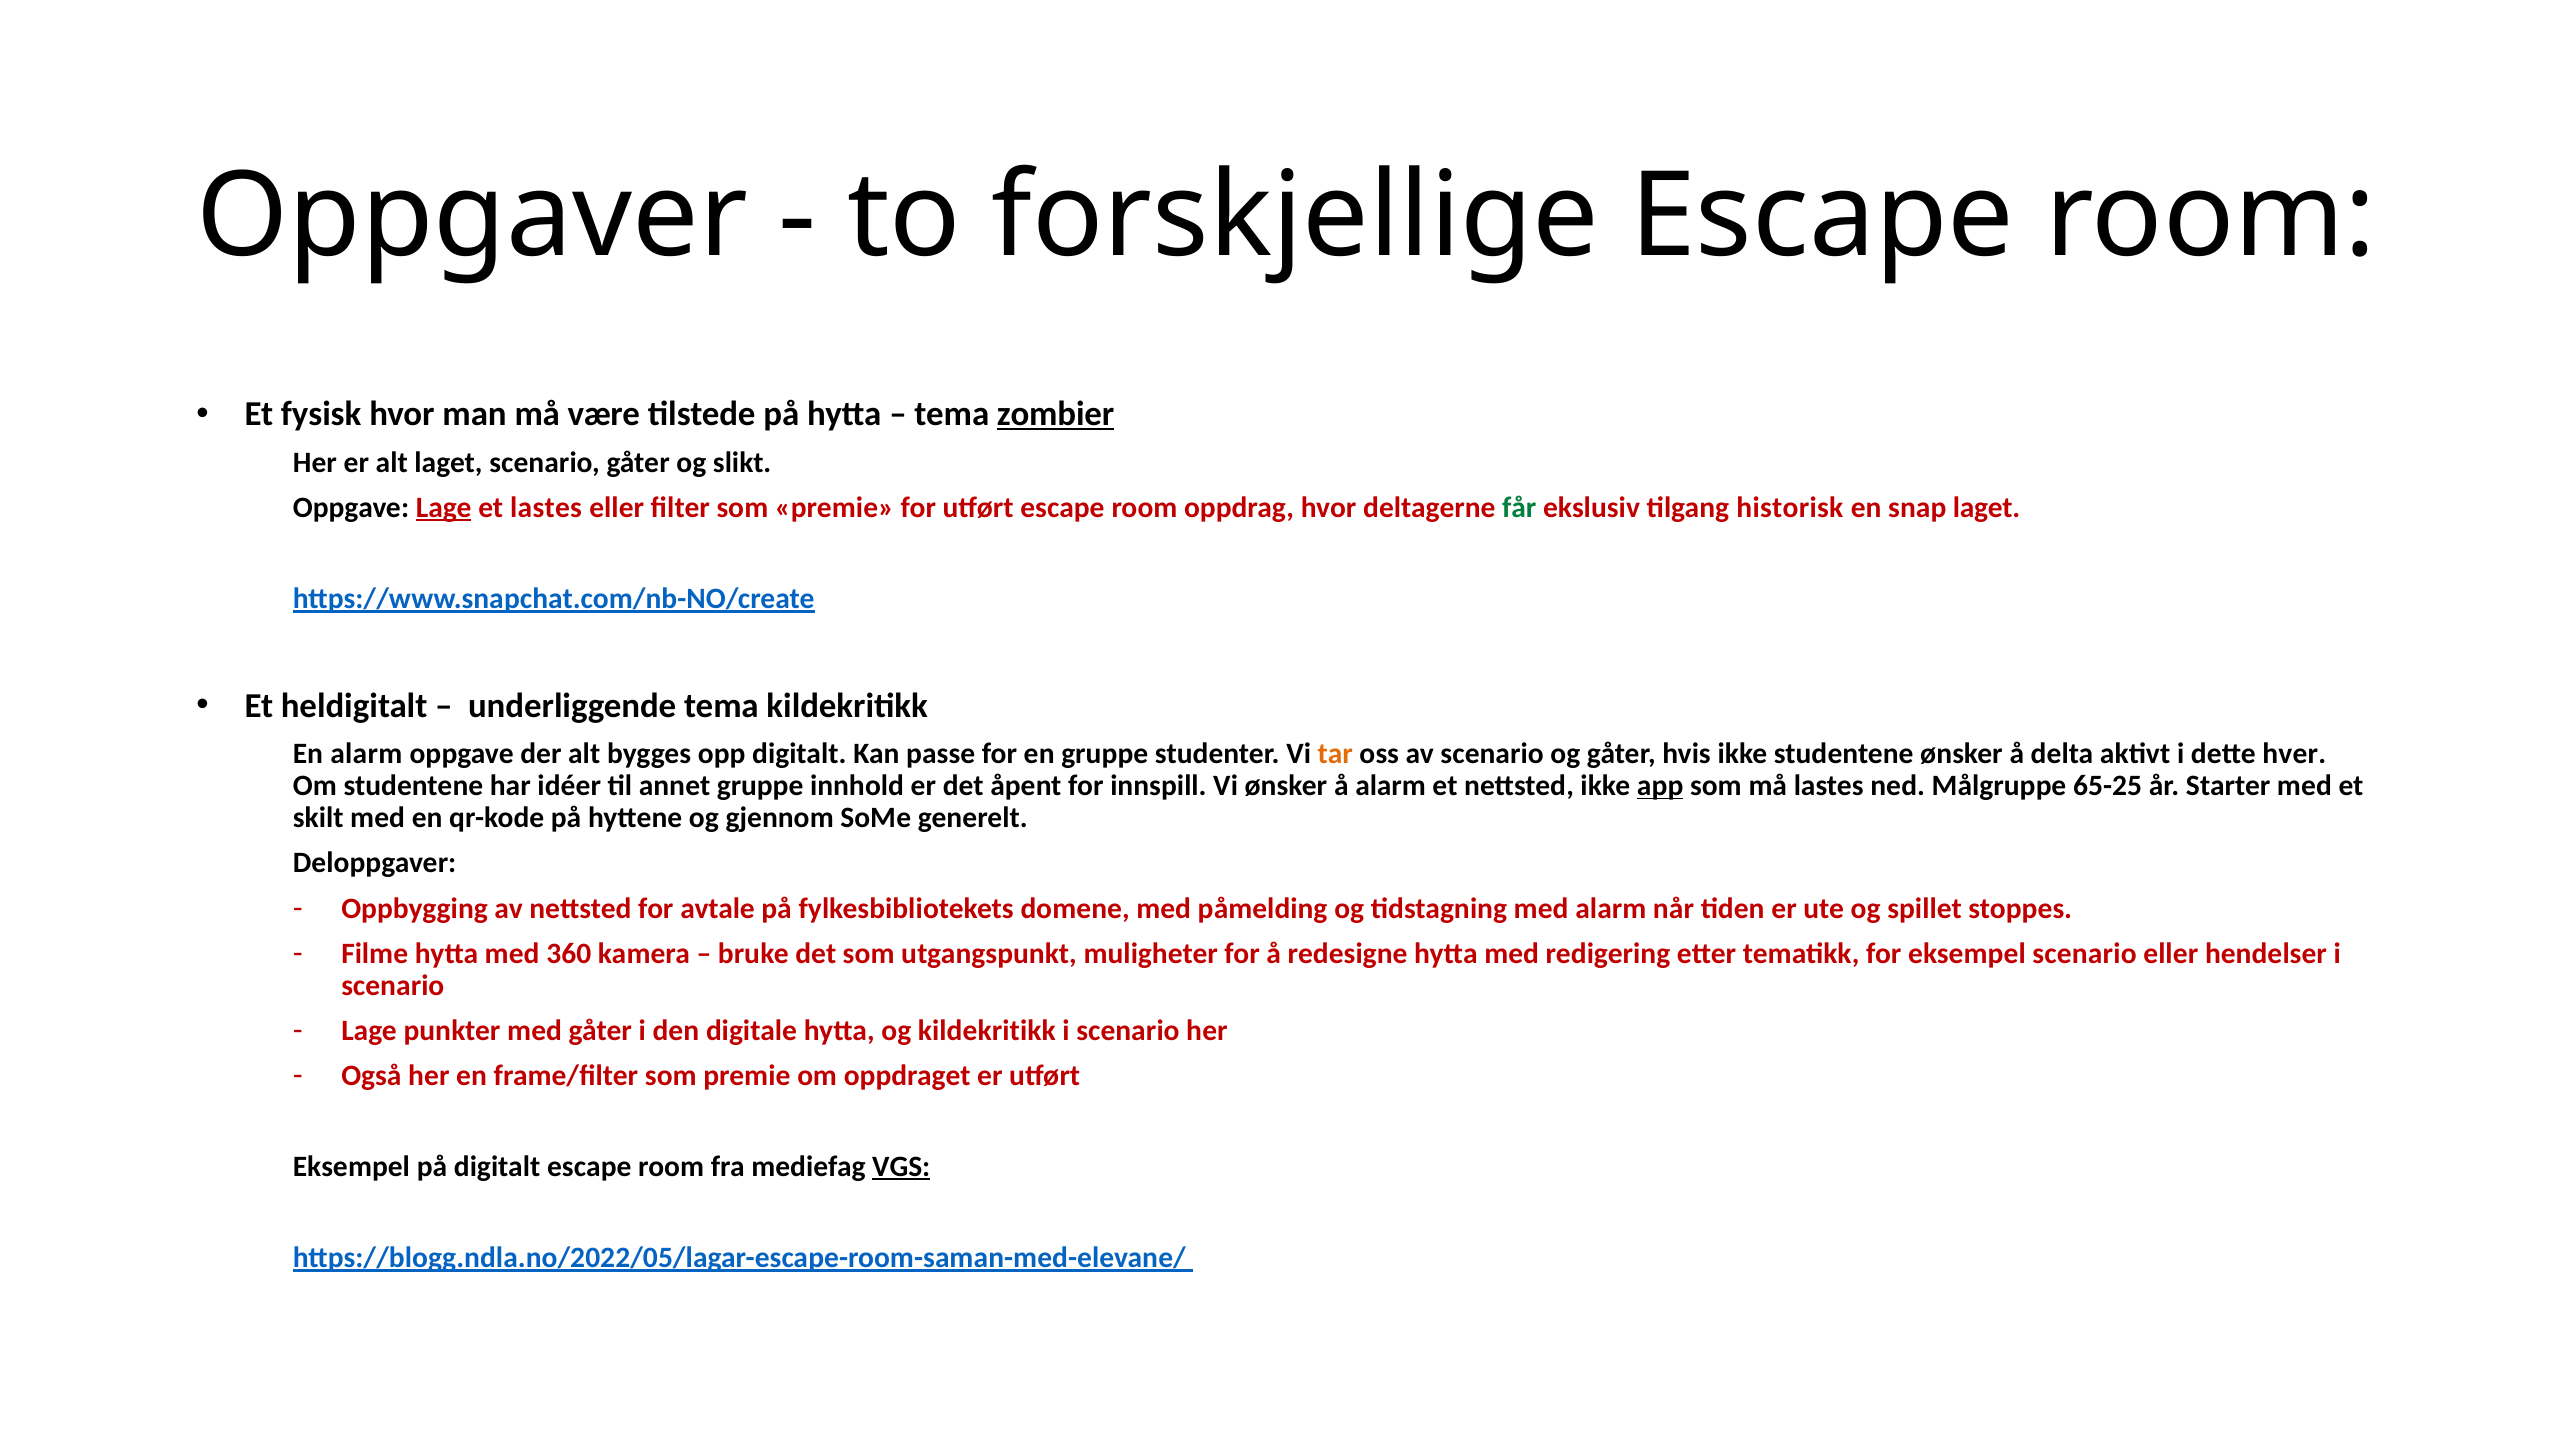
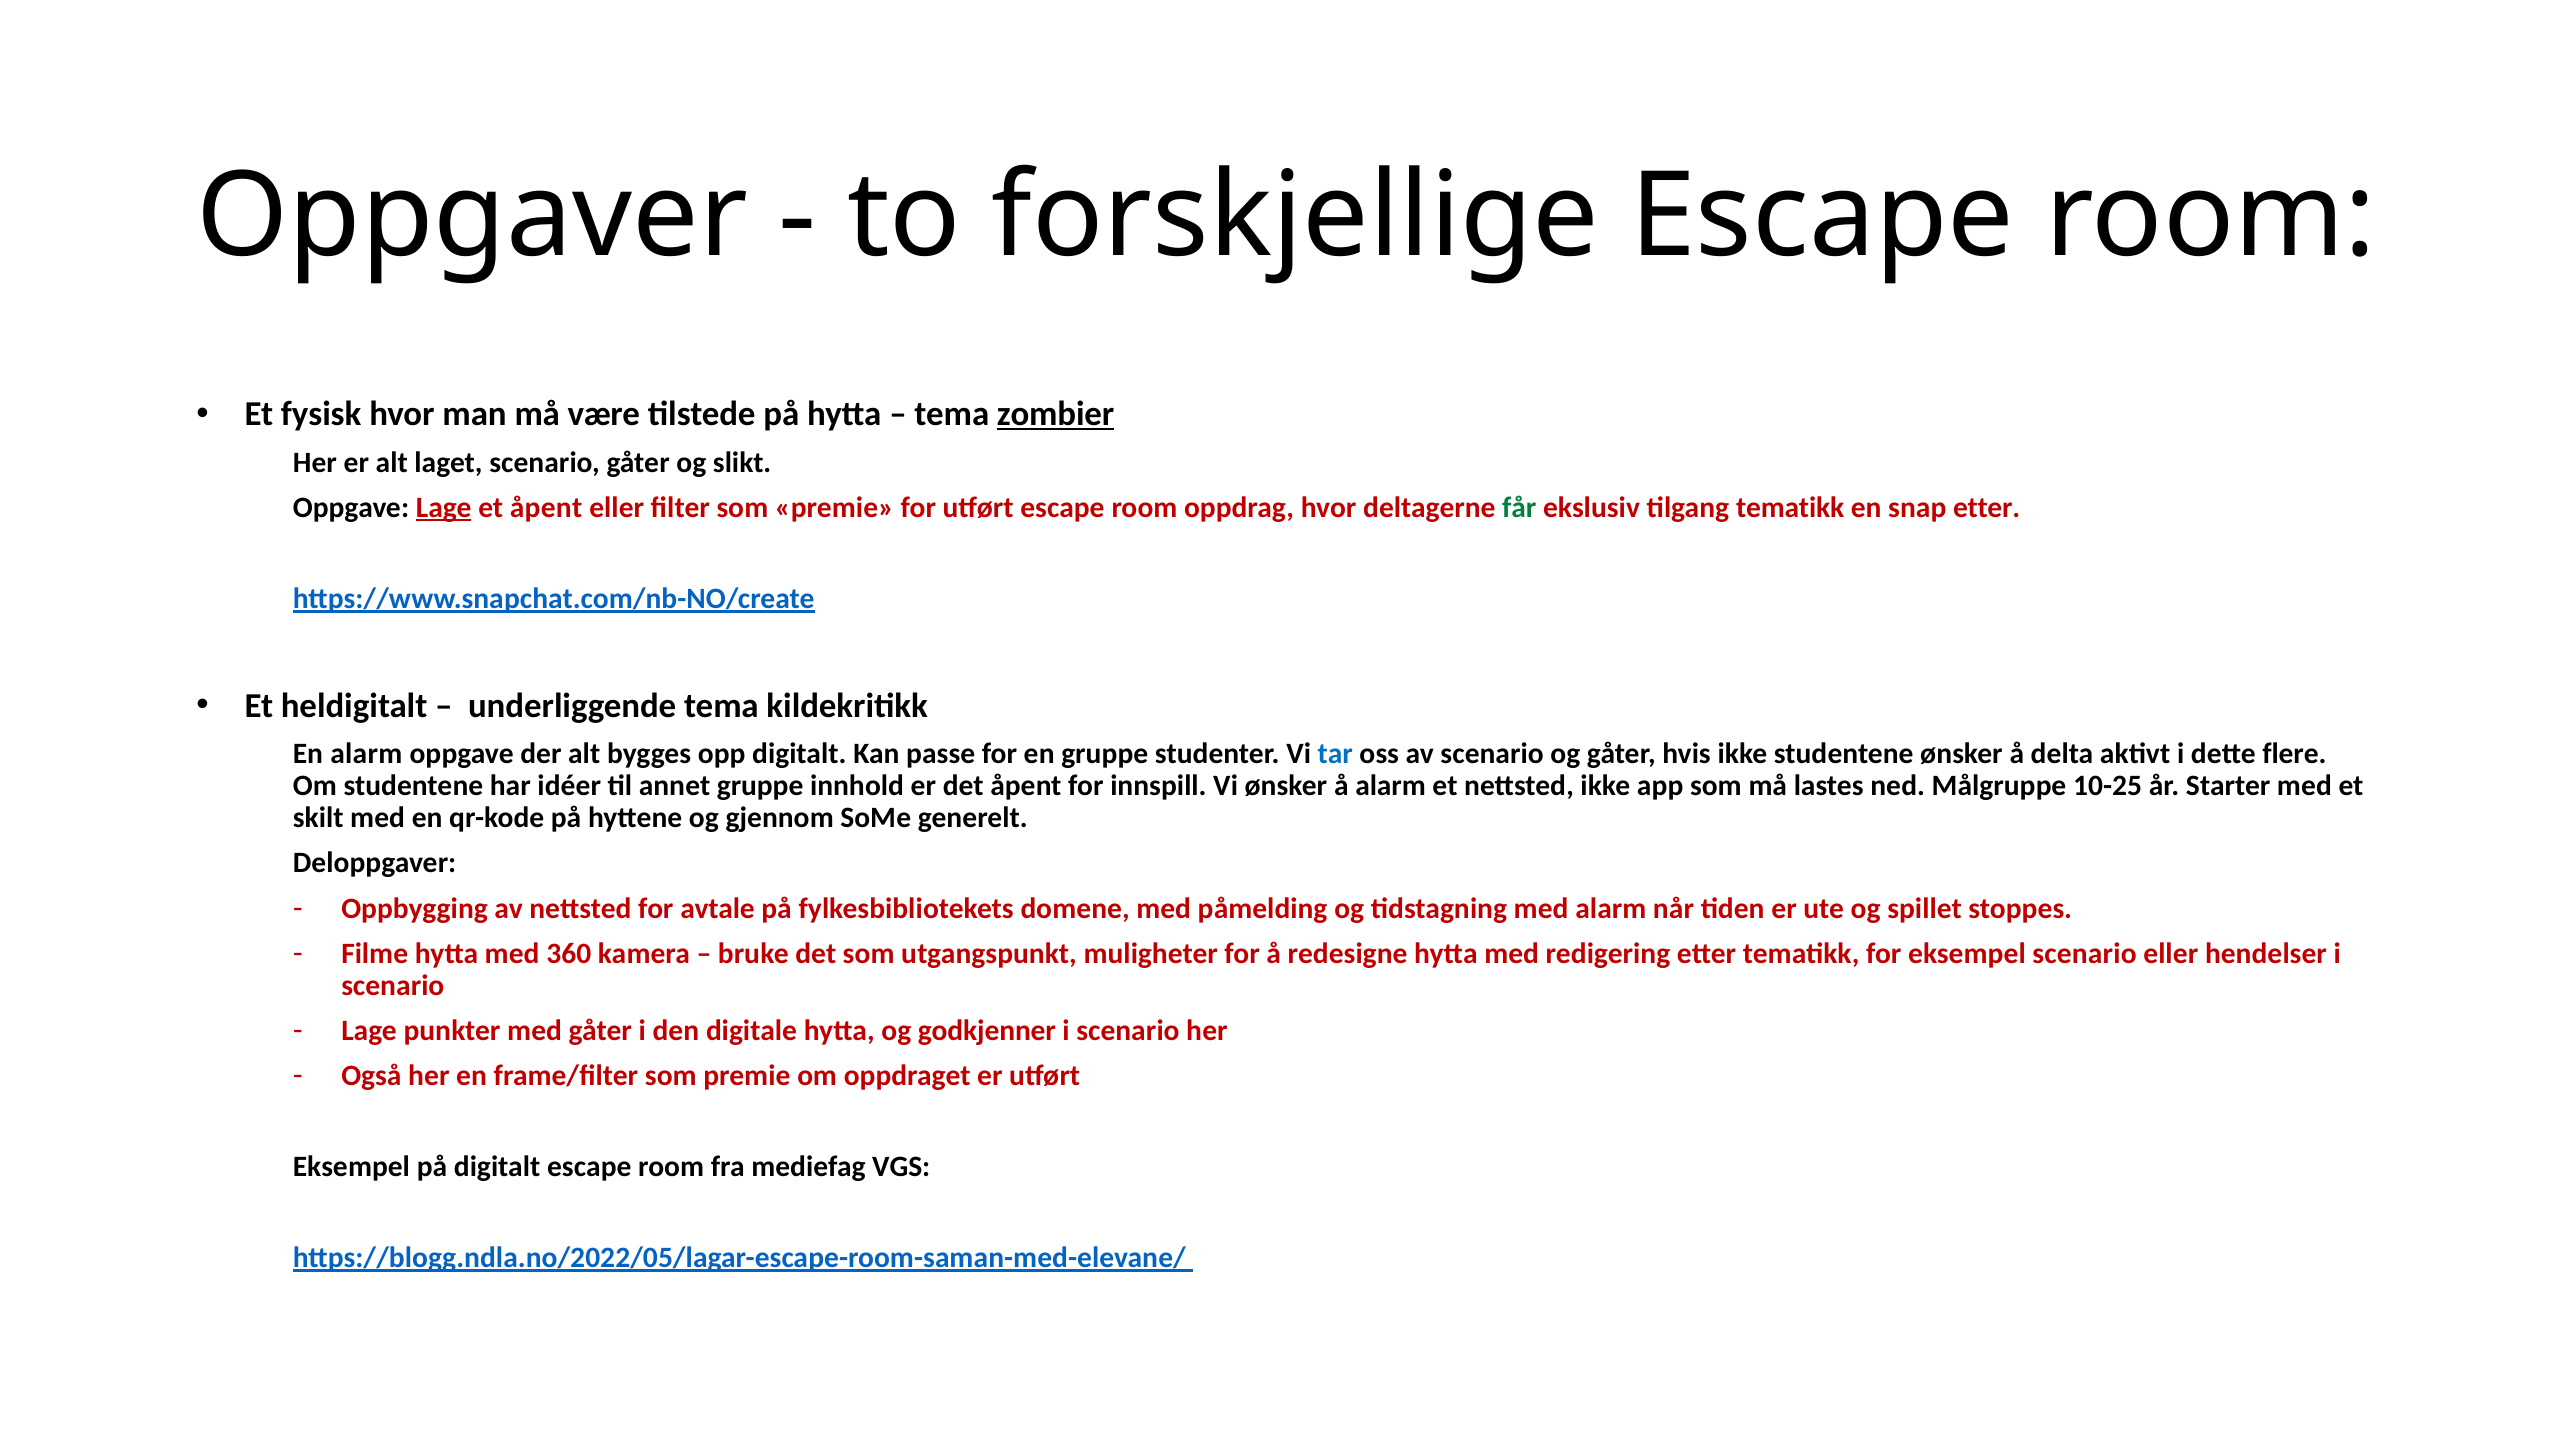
et lastes: lastes -> åpent (546, 508)
tilgang historisk: historisk -> tematikk (1790, 508)
snap laget: laget -> etter (1987, 508)
tar colour: orange -> blue (1335, 754)
hver: hver -> flere (2294, 754)
app underline: present -> none (1660, 786)
65-25: 65-25 -> 10-25 (2108, 786)
og kildekritikk: kildekritikk -> godkjenner (987, 1031)
VGS underline: present -> none (901, 1166)
